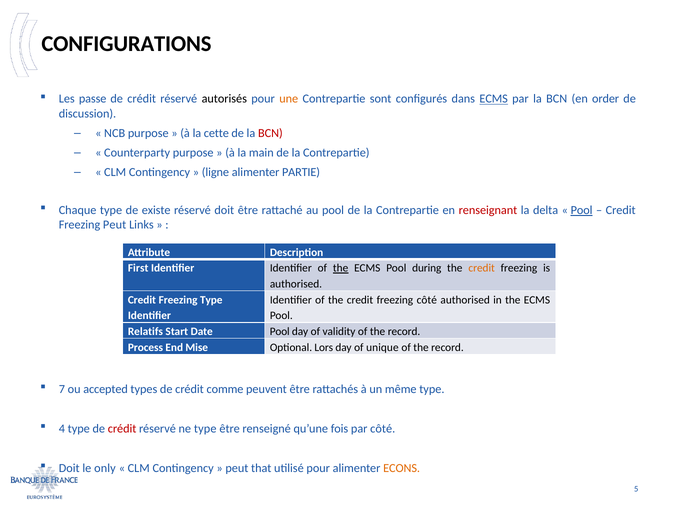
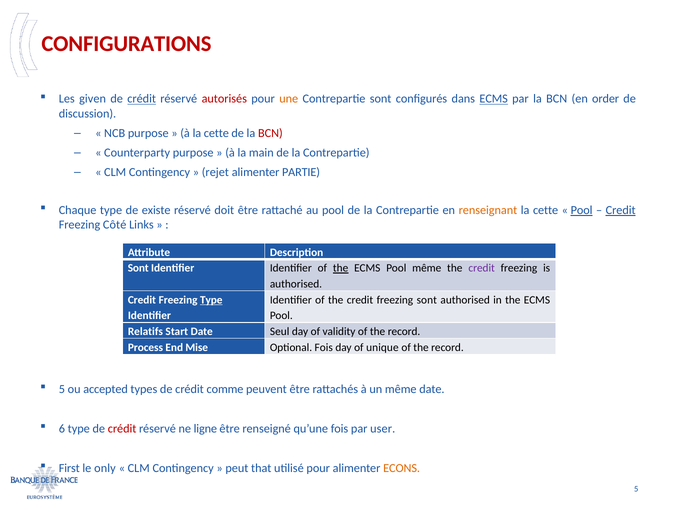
CONFIGURATIONS colour: black -> red (126, 44)
passe: passe -> given (93, 99)
crédit underline: none -> present (142, 99)
autorisés colour: black -> red (224, 99)
ligne: ligne -> rejet (215, 172)
renseignant colour: red -> orange (488, 210)
delta: delta -> cette (546, 210)
Credit underline: none -> present (621, 210)
Freezing Peut: Peut -> Côté (115, 225)
First: First -> Sont (138, 268)
Pool during: during -> même (427, 268)
credit colour: orange -> purple (482, 268)
Type underline: none -> present (211, 300)
freezing côté: côté -> sont (427, 300)
Date Pool: Pool -> Seul (280, 331)
Optional Lors: Lors -> Fois (324, 347)
7: 7 -> 5 (62, 389)
même type: type -> date (432, 389)
4: 4 -> 6 (62, 428)
ne type: type -> ligne (205, 428)
par côté: côté -> user (383, 428)
Doit: Doit -> First (69, 468)
